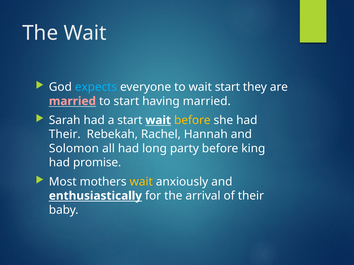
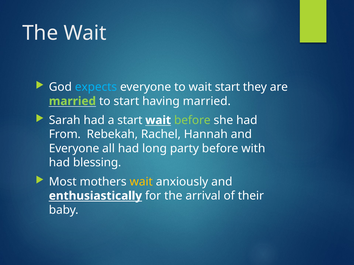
married colour: pink -> light green (72, 101)
before colour: yellow -> light green (192, 120)
Their: Their -> From (65, 135)
Solomon: Solomon -> Everyone (74, 149)
king: king -> with (253, 149)
promise: promise -> blessing (97, 163)
